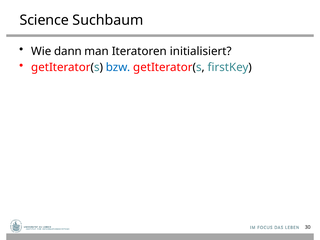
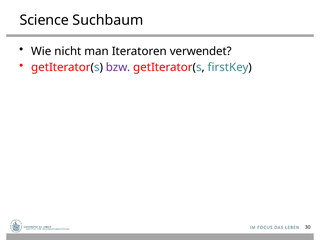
dann: dann -> nicht (68, 51)
initialisiert: initialisiert -> verwendet (201, 51)
bzw colour: blue -> purple (118, 67)
